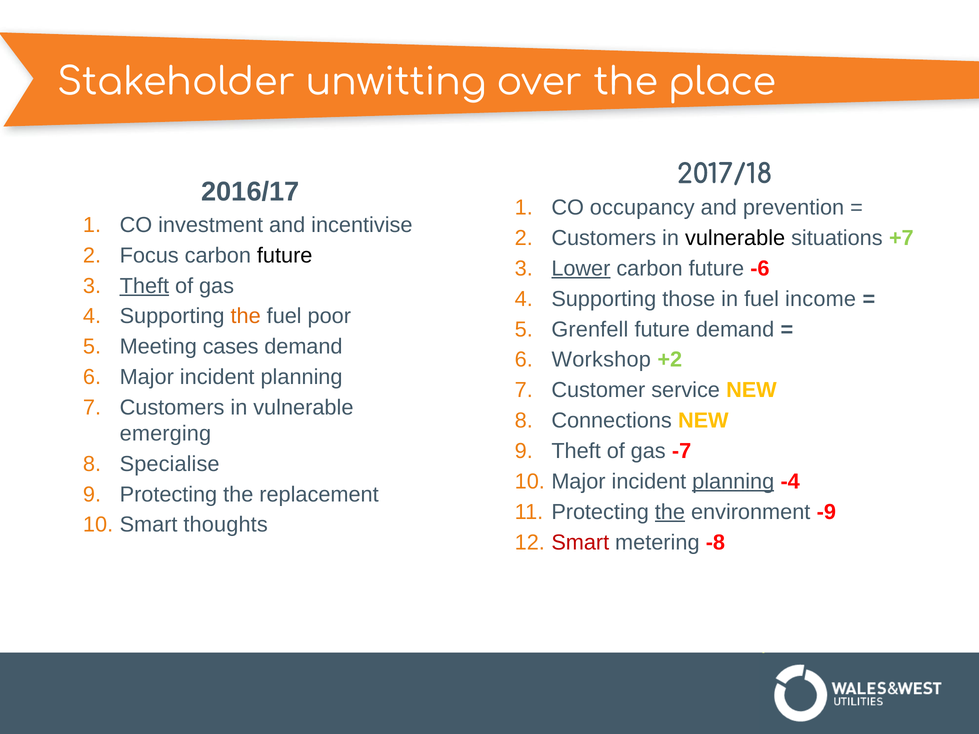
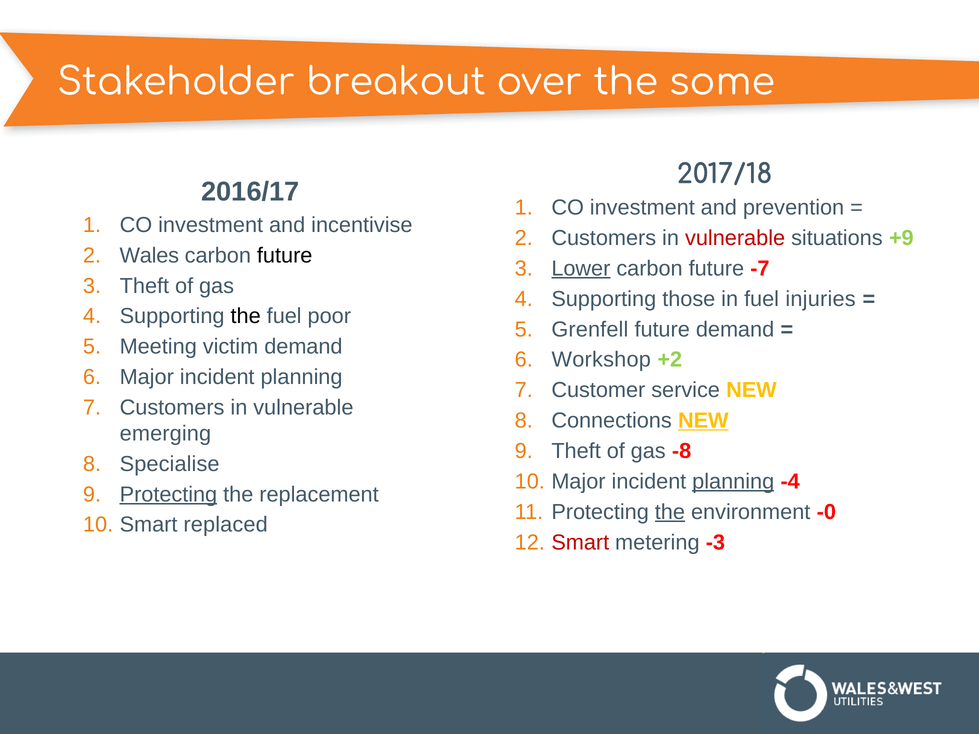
unwitting: unwitting -> breakout (396, 82)
place: place -> some (722, 82)
occupancy: occupancy -> investment (642, 208)
vulnerable colour: black -> red (735, 238)
+7: +7 -> +9 (901, 238)
Focus: Focus -> Wales (149, 256)
-6: -6 -> -7 (760, 269)
Theft underline: present -> none (144, 286)
income: income -> injuries (821, 299)
the colour: orange -> black (246, 316)
cases: cases -> victim (231, 347)
NEW underline: none -> present (703, 421)
-7: -7 -> -8 (682, 451)
Protecting underline: none -> present (168, 495)
-9: -9 -> -0 (826, 512)
thoughts: thoughts -> replaced (226, 525)
-8: -8 -> -3 (715, 543)
